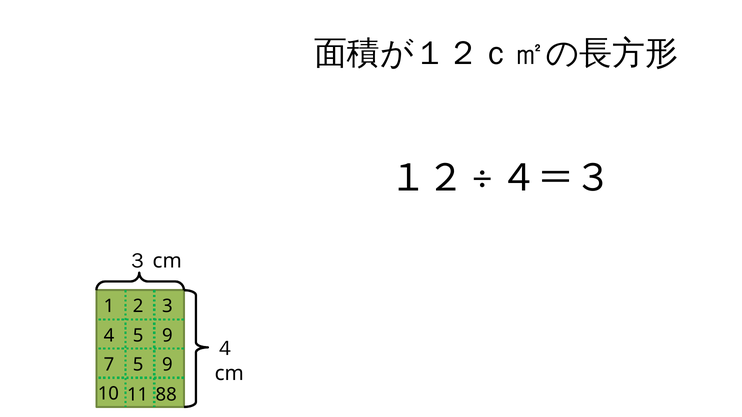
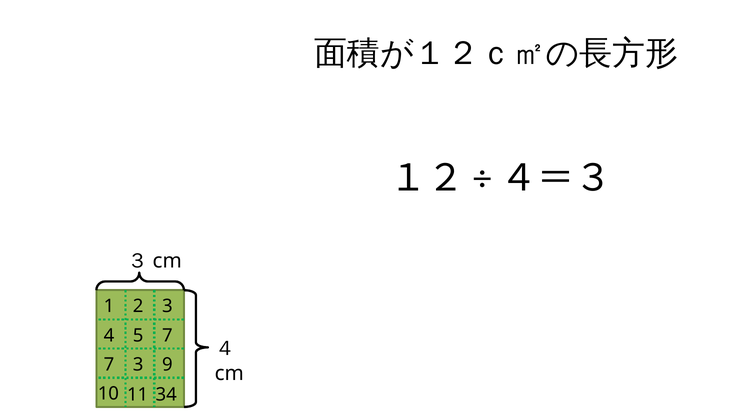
4 5 9: 9 -> 7 (167, 336)
7 5: 5 -> 3 (138, 365)
88: 88 -> 34 (166, 395)
